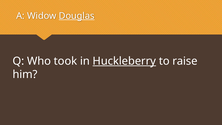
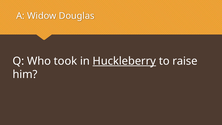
Douglas underline: present -> none (77, 16)
